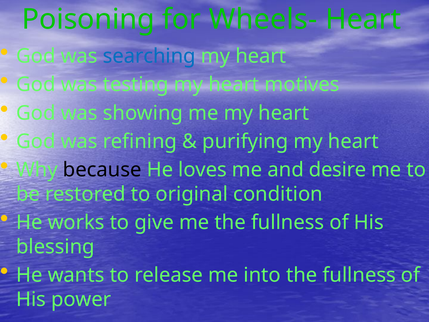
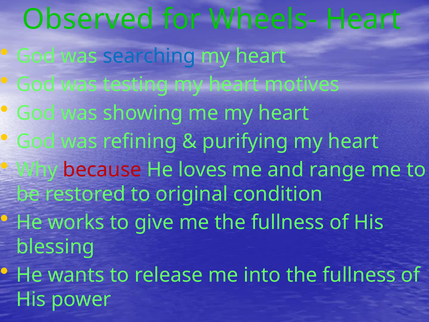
Poisoning: Poisoning -> Observed (88, 20)
because colour: black -> red (102, 170)
desire: desire -> range (337, 170)
